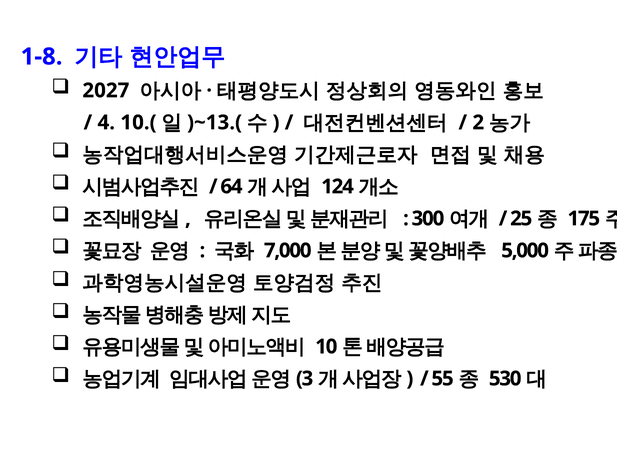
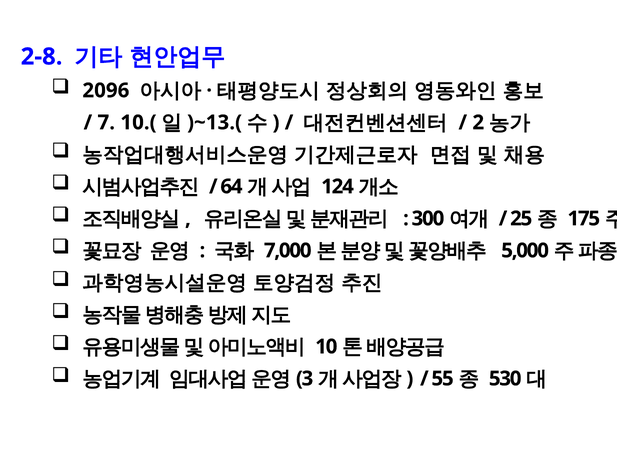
1-8: 1-8 -> 2-8 (42, 57)
2027: 2027 -> 2096 (106, 91)
4: 4 -> 7 (106, 123)
